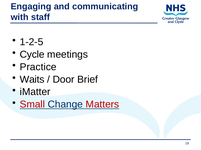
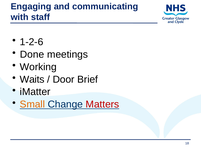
1-2-5: 1-2-5 -> 1-2-6 (32, 42)
Cycle: Cycle -> Done (32, 55)
Practice: Practice -> Working (38, 67)
Small colour: red -> orange (32, 105)
